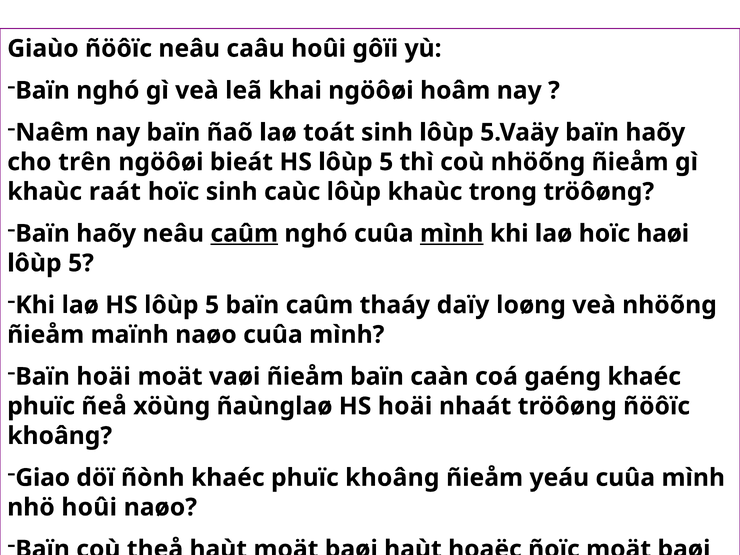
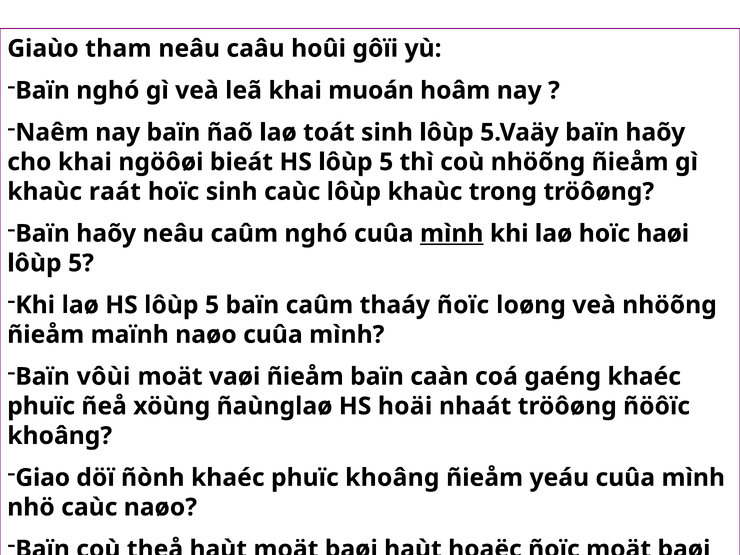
Giaùo ñöôïc: ñöôïc -> tham (118, 49)
khai ngöôøi: ngöôøi -> muoán (371, 91)
cho trên: trên -> khai (85, 162)
caûm underline: present -> none (244, 234)
thaáy daïy: daïy -> ñoïc (463, 305)
Baïn hoäi: hoäi -> vôùi (104, 377)
nhö hoûi: hoûi -> caùc (89, 507)
